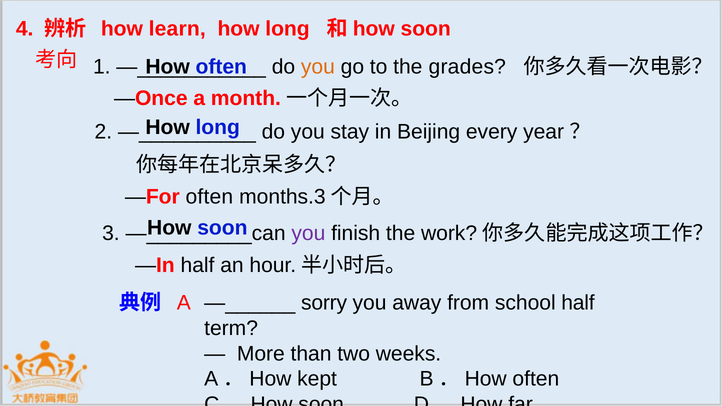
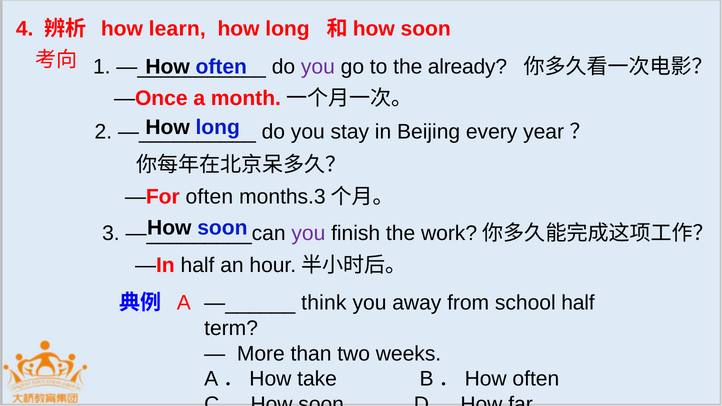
you colour: orange -> purple (318, 67)
grades: grades -> already (467, 67)
sorry: sorry -> think (324, 303)
kept: kept -> take (317, 379)
